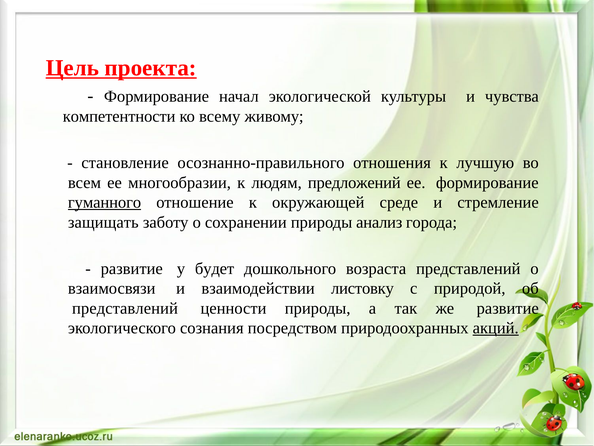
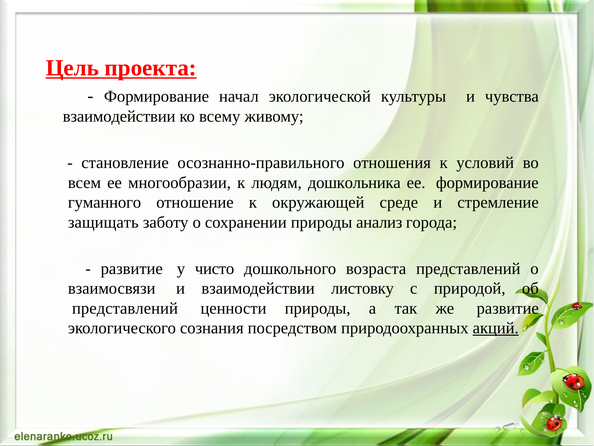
компетентности: компетентности -> взаимодействии (119, 116)
лучшую: лучшую -> условий (485, 163)
предложений: предложений -> дошкольника (354, 182)
гуманного underline: present -> none (105, 202)
будет: будет -> чисто (215, 268)
